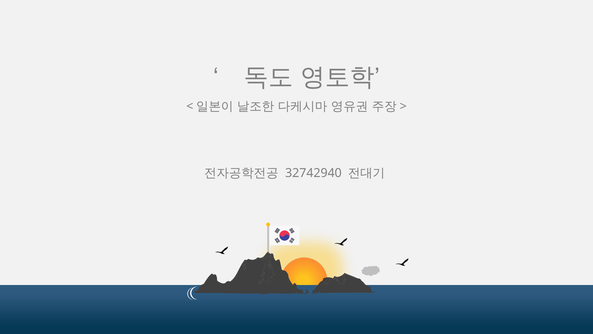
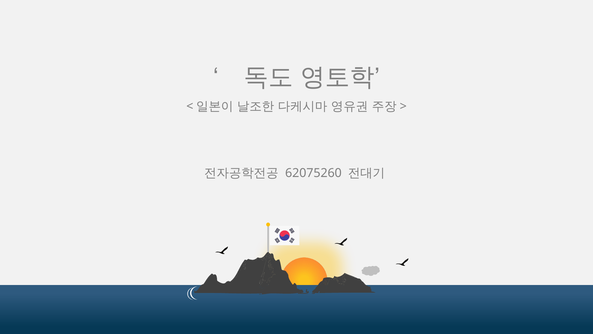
32742940: 32742940 -> 62075260 (313, 173)
